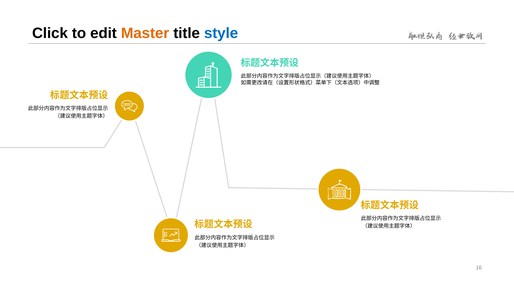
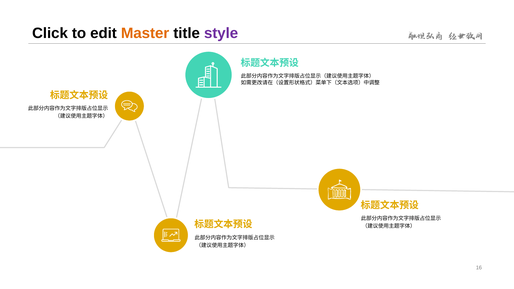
style colour: blue -> purple (221, 33)
